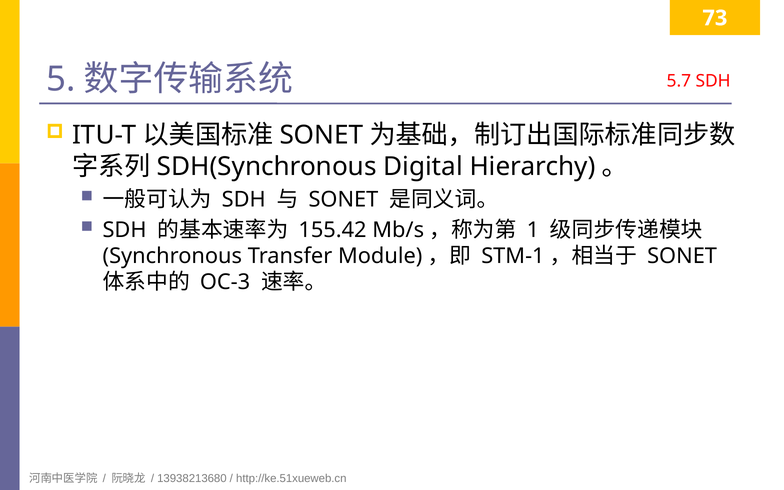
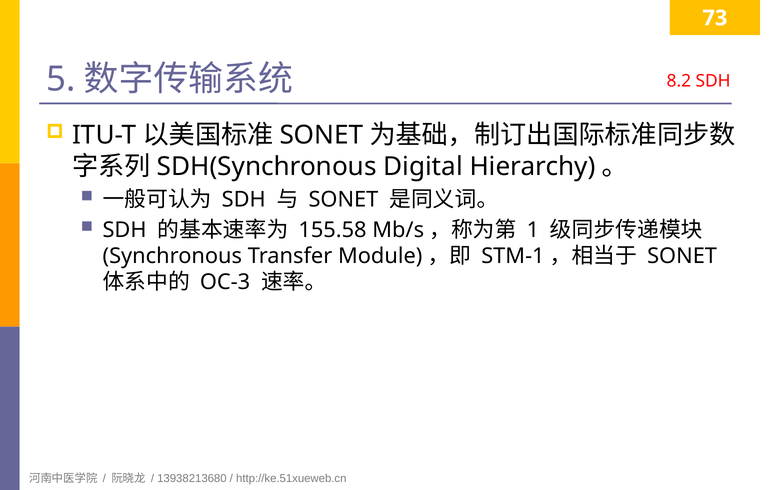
5.7: 5.7 -> 8.2 (679, 81)
155.42: 155.42 -> 155.58 (333, 230)
